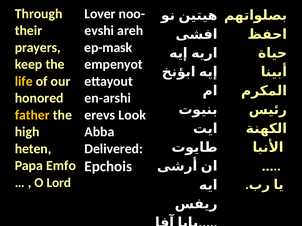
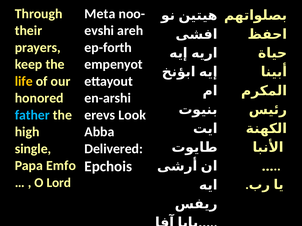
Lover: Lover -> Meta (100, 14)
ep-mask: ep-mask -> ep-forth (108, 48)
father colour: yellow -> light blue (32, 115)
heten: heten -> single (33, 149)
